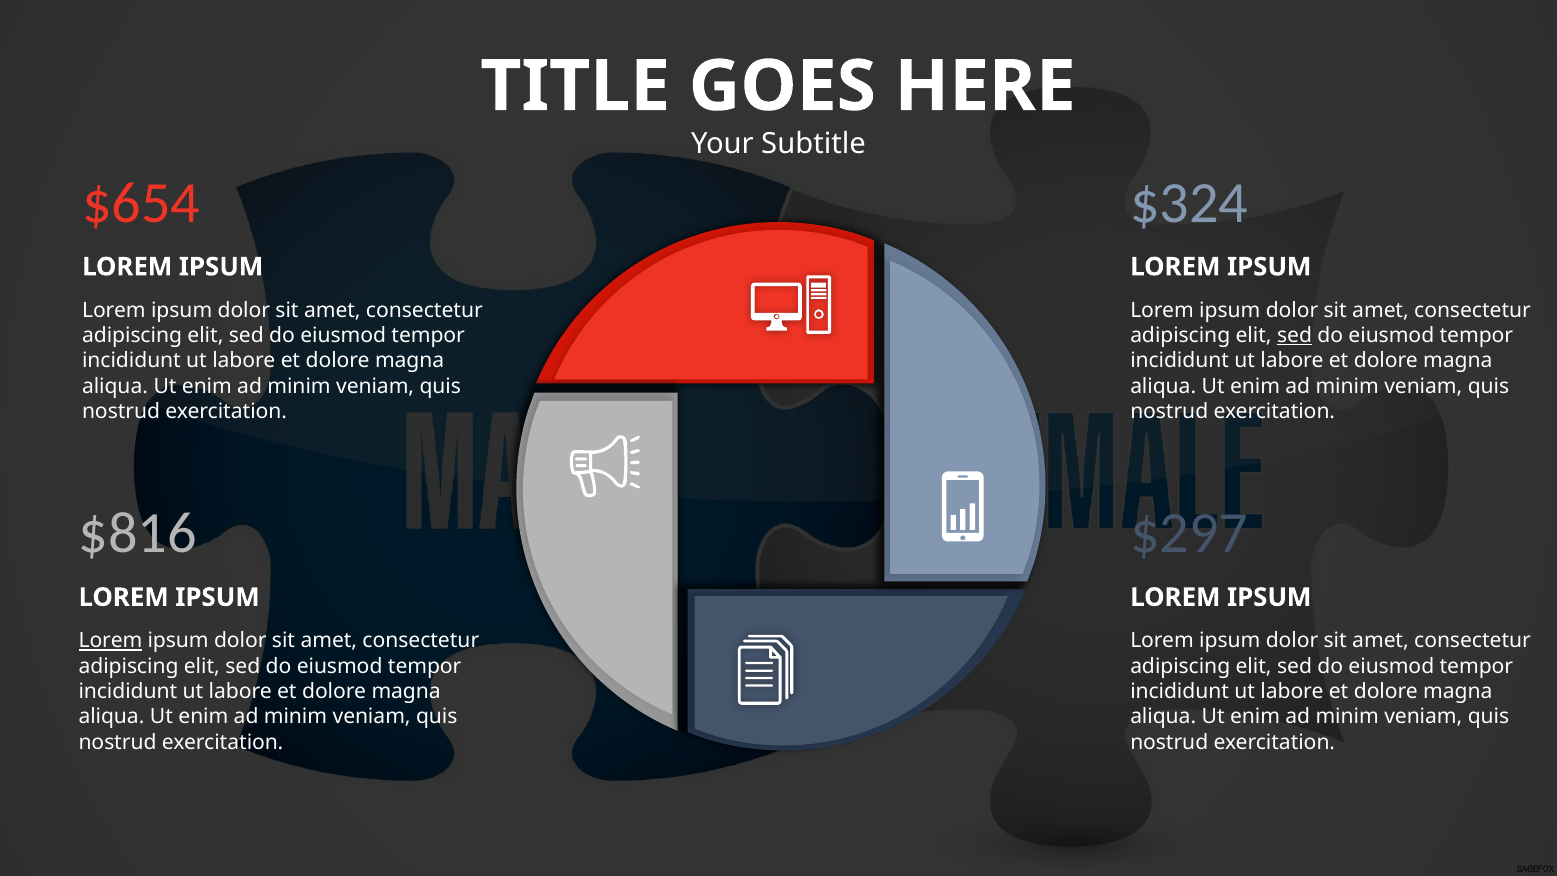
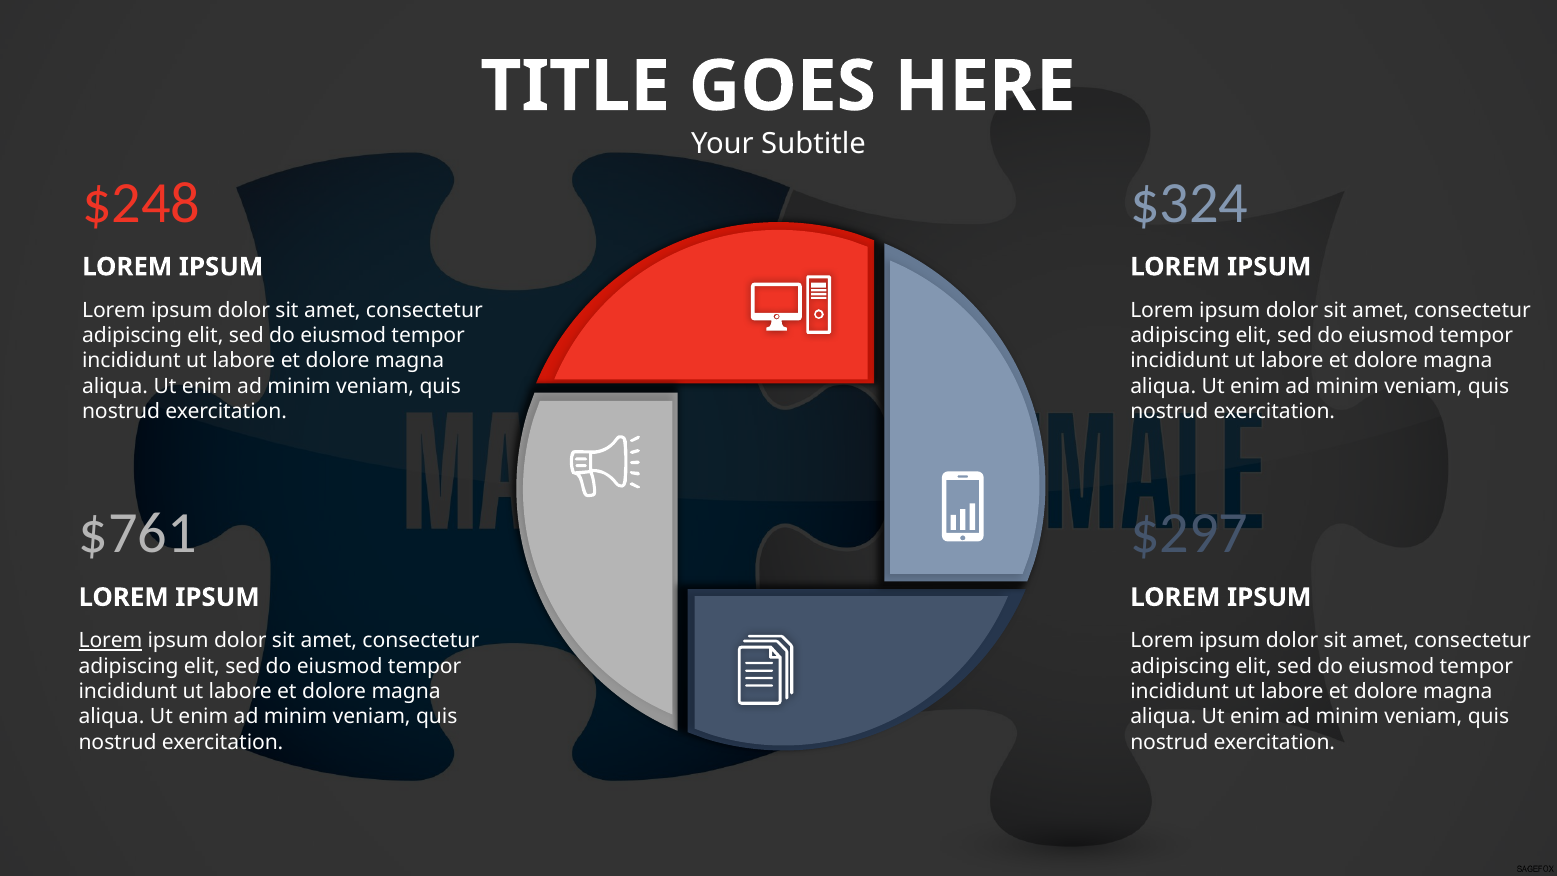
$654: $654 -> $248 (141, 203)
sed underline: present -> none (1295, 336)
$816: $816 -> $761 (138, 533)
